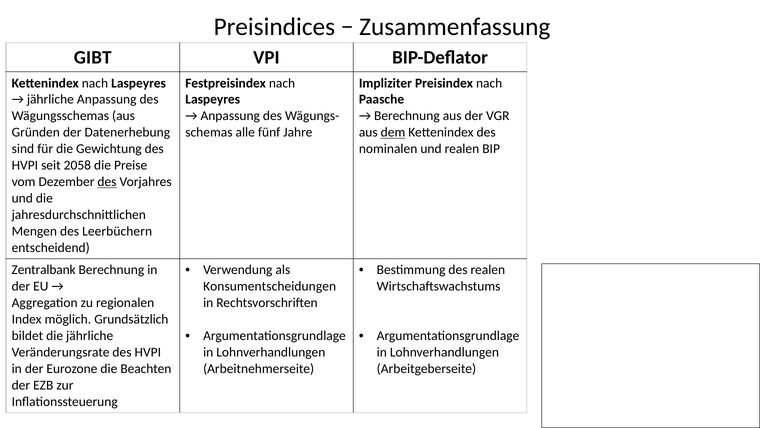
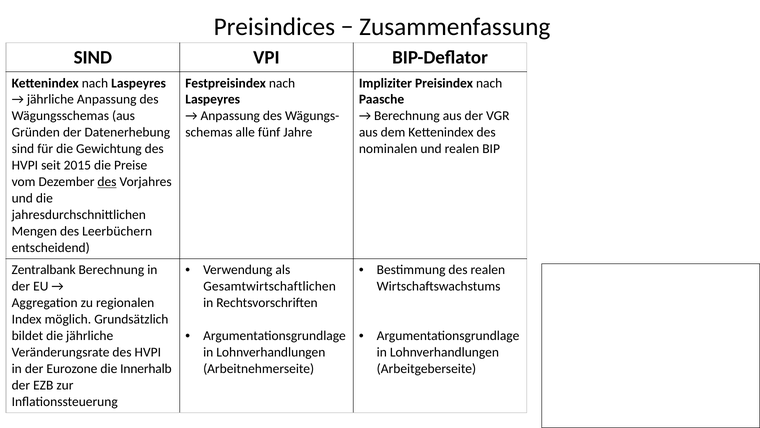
GIBT: GIBT -> SIND (93, 57)
dem underline: present -> none (393, 132)
2058: 2058 -> 2015 (77, 165)
Konsumentscheidungen: Konsumentscheidungen -> Gesamtwirtschaftlichen (270, 286)
Beachten: Beachten -> Innerhalb (146, 368)
